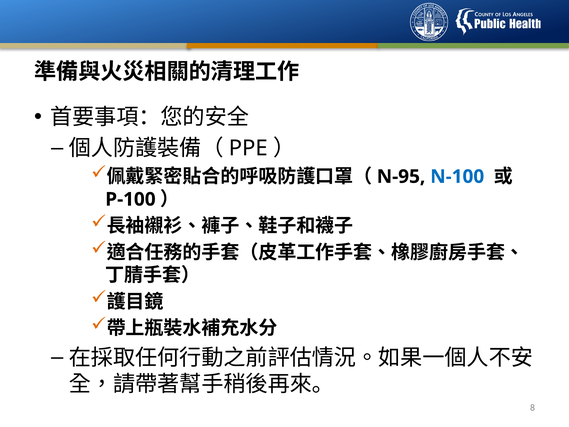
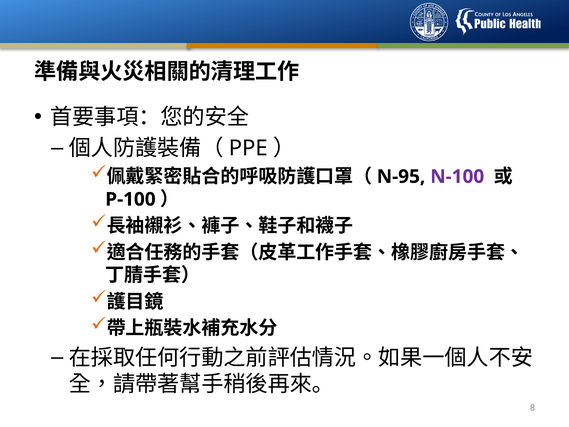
N-100 colour: blue -> purple (457, 176)
